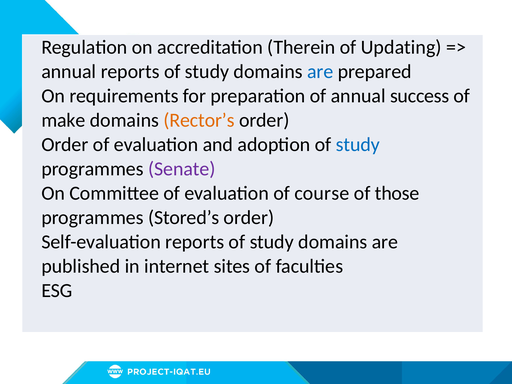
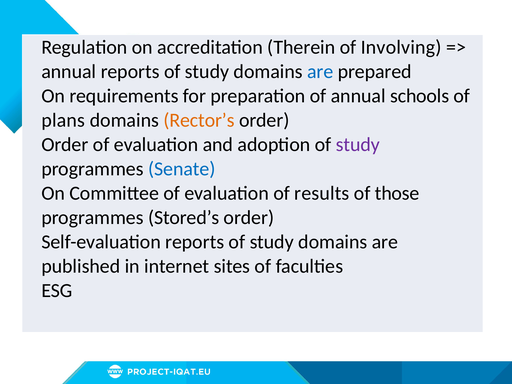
Updating: Updating -> Involving (401, 47)
success: success -> schools (420, 96)
make: make -> plans (63, 120)
study colour: blue -> purple (358, 144)
Senate colour: purple -> blue (182, 169)
course: course -> results (322, 193)
